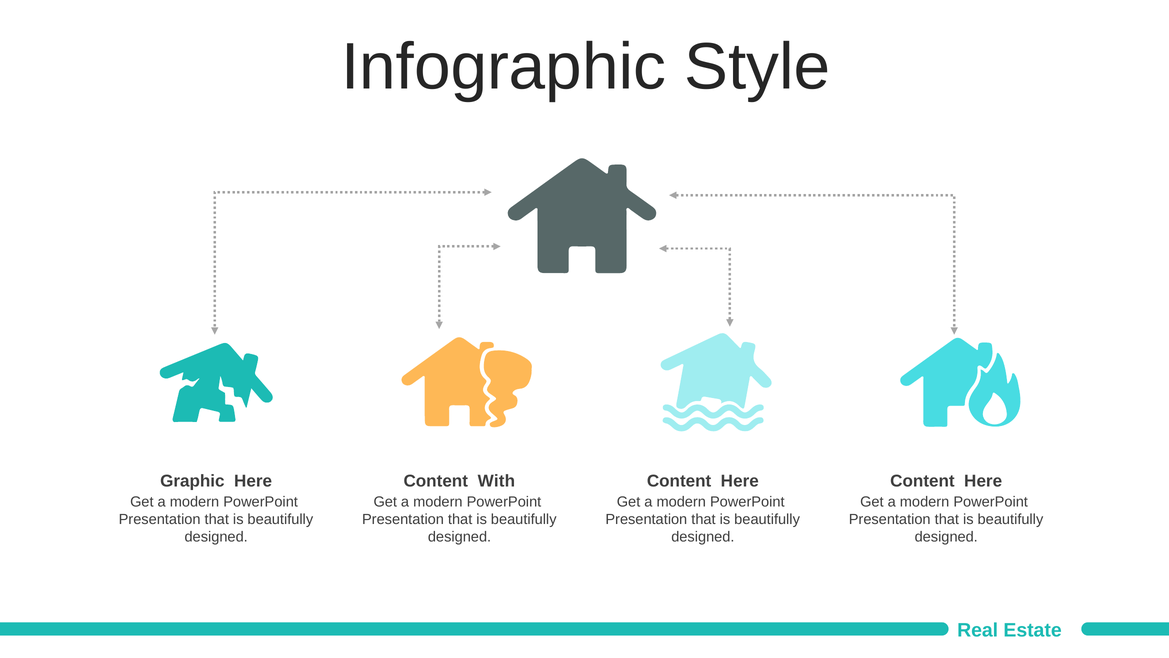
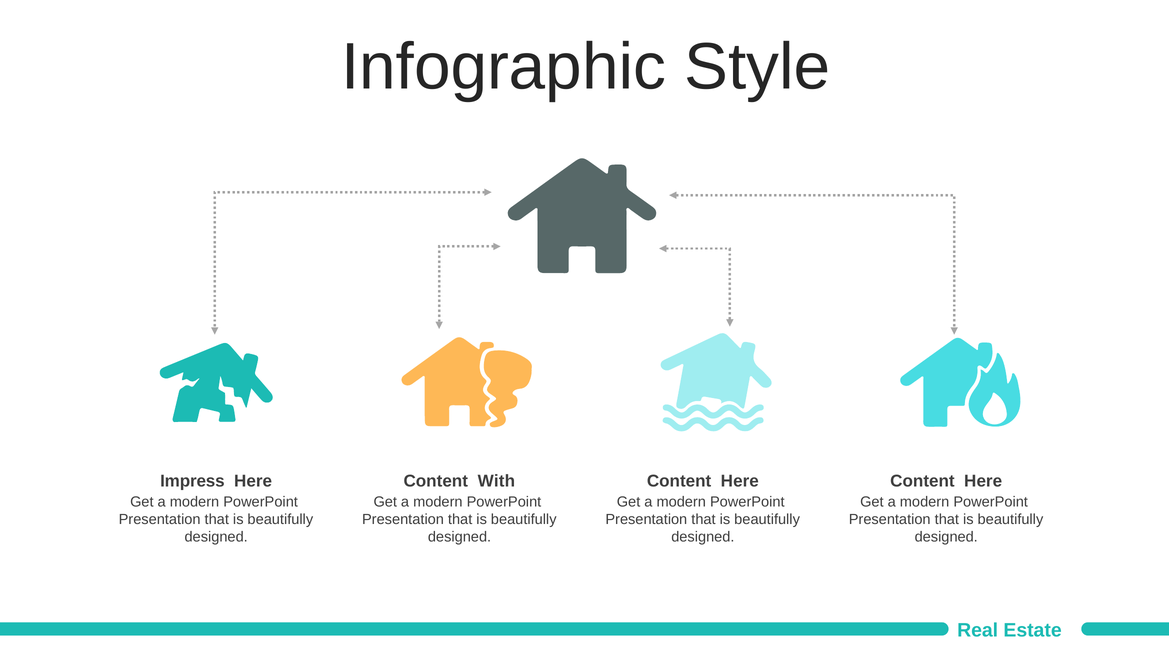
Graphic: Graphic -> Impress (192, 481)
